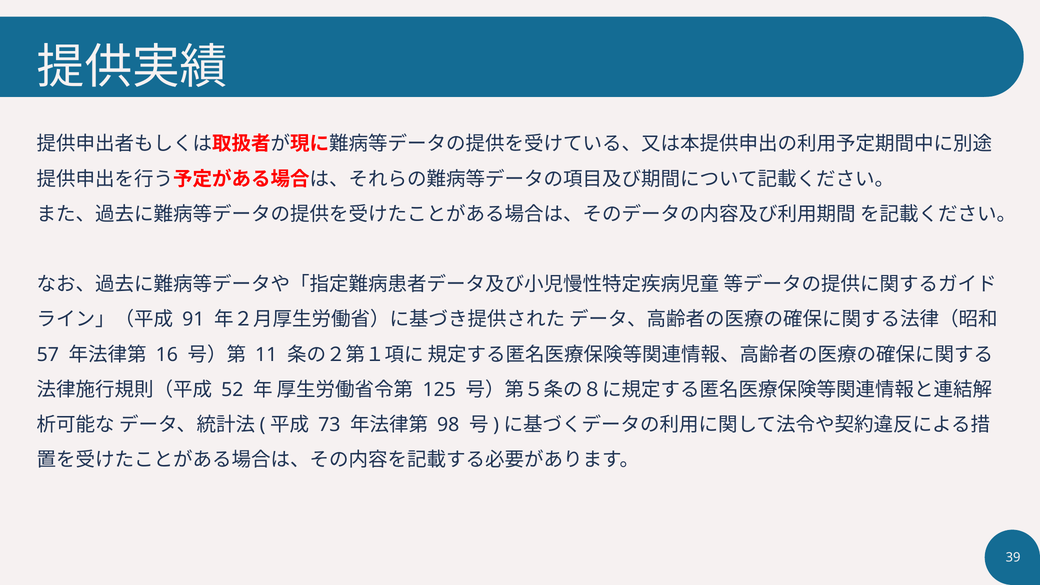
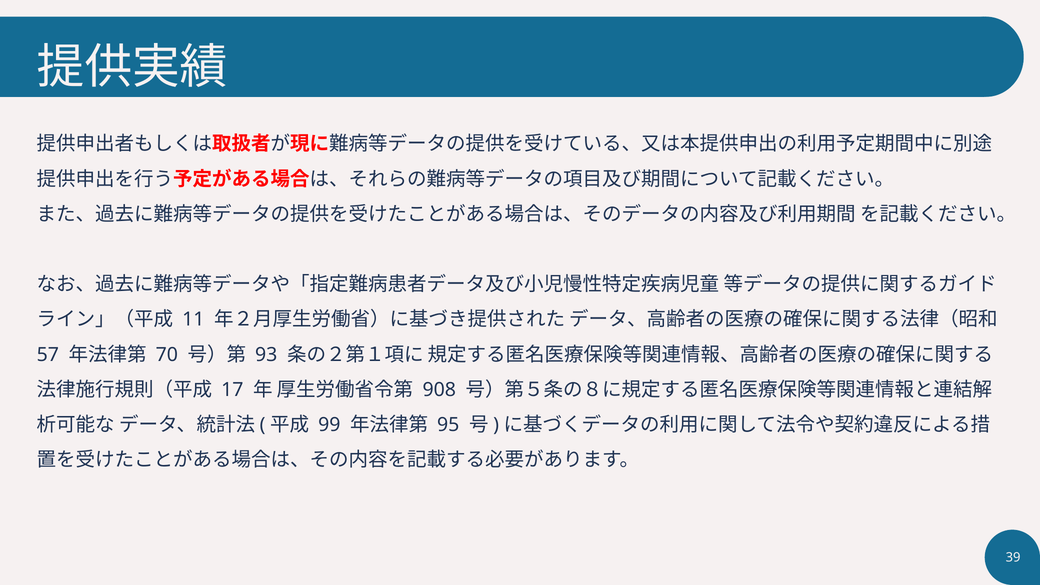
91: 91 -> 11 (193, 320)
16: 16 -> 70 (167, 355)
11: 11 -> 93 (266, 355)
52: 52 -> 17 (232, 390)
125: 125 -> 908 (439, 390)
73: 73 -> 99 (329, 425)
98: 98 -> 95 (448, 425)
